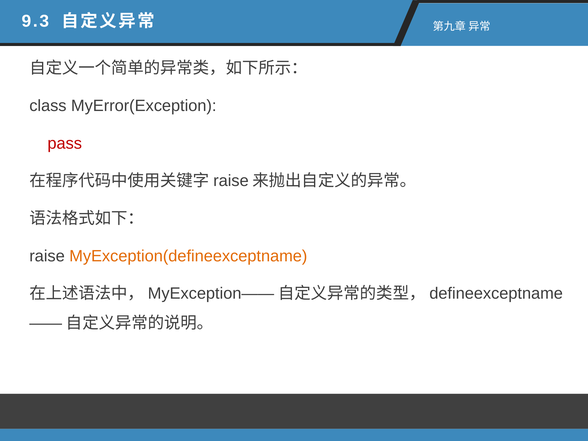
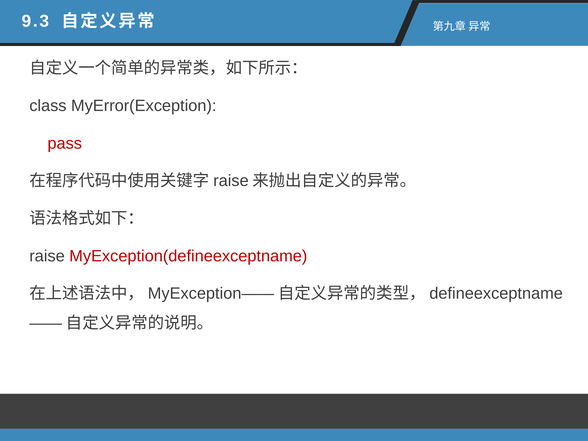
MyException(defineexceptname colour: orange -> red (188, 256)
